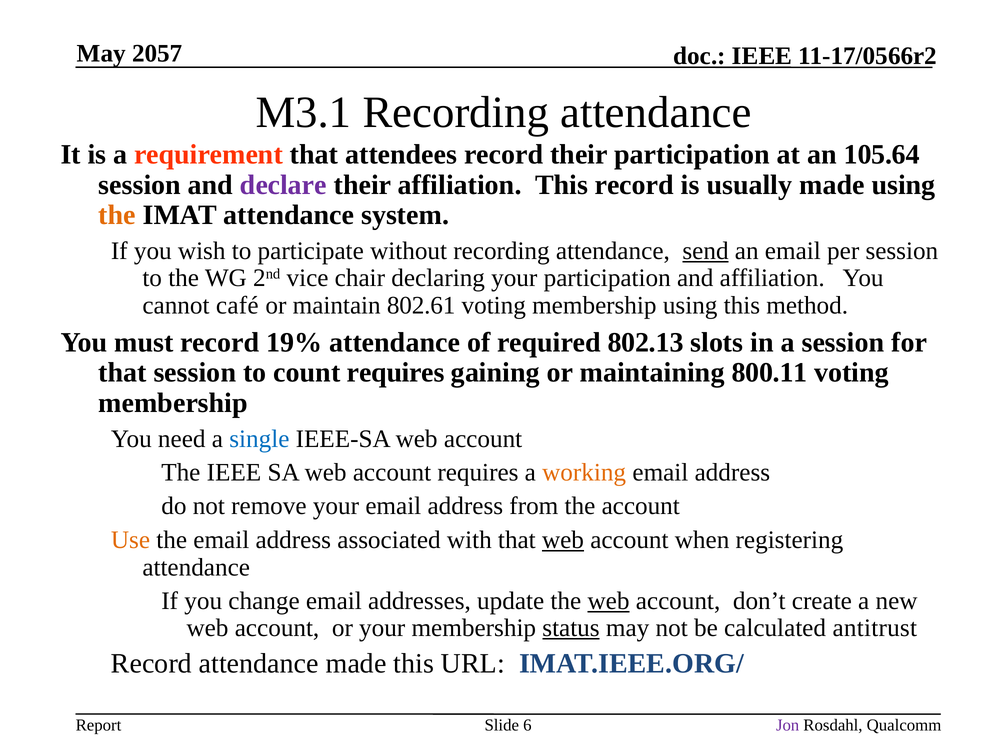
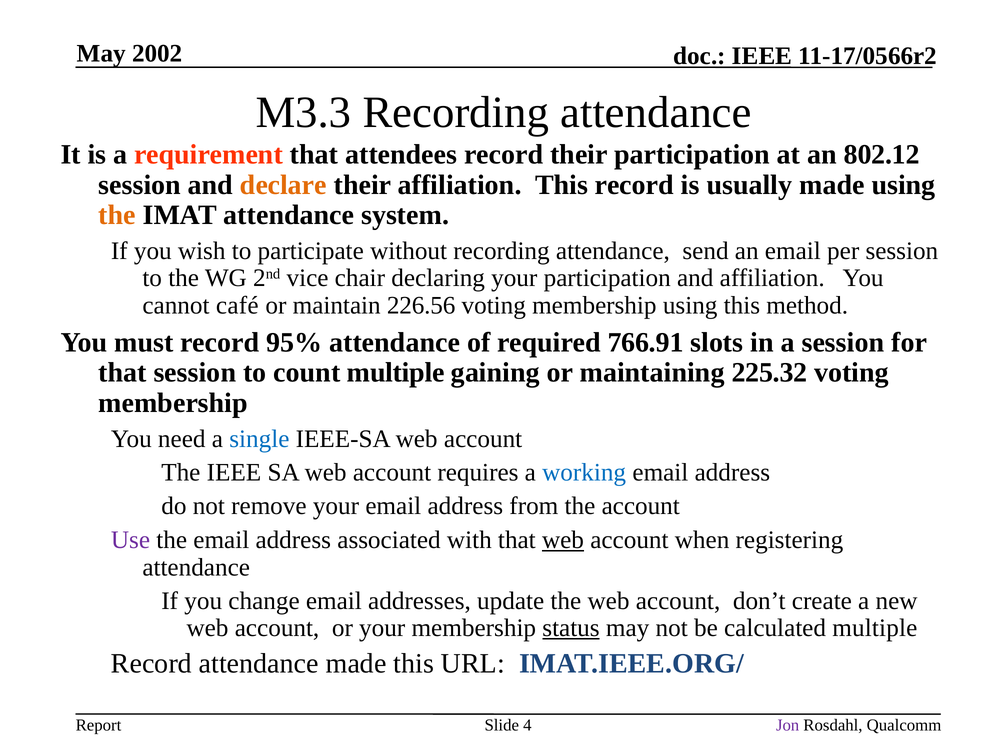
2057: 2057 -> 2002 (157, 53)
M3.1: M3.1 -> M3.3 (303, 112)
105.64: 105.64 -> 802.12 (882, 154)
declare colour: purple -> orange (283, 185)
send underline: present -> none (706, 251)
802.61: 802.61 -> 226.56 (421, 305)
19%: 19% -> 95% (294, 342)
802.13: 802.13 -> 766.91 (646, 342)
count requires: requires -> multiple (396, 373)
800.11: 800.11 -> 225.32 (769, 373)
working colour: orange -> blue (584, 472)
Use colour: orange -> purple (131, 540)
web underline: present -> none (609, 601)
calculated antitrust: antitrust -> multiple (875, 628)
6: 6 -> 4 (527, 725)
